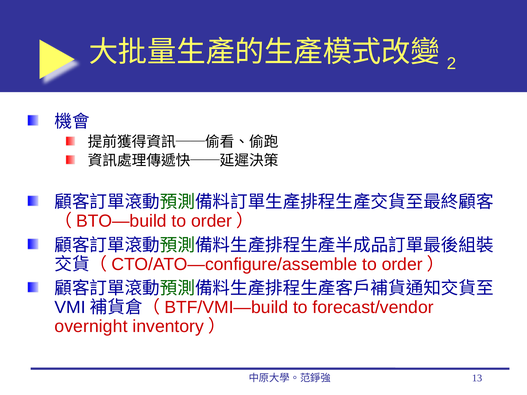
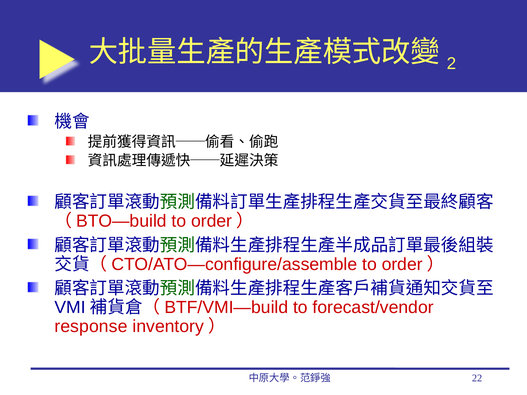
overnight: overnight -> response (91, 327)
13: 13 -> 22 (477, 378)
